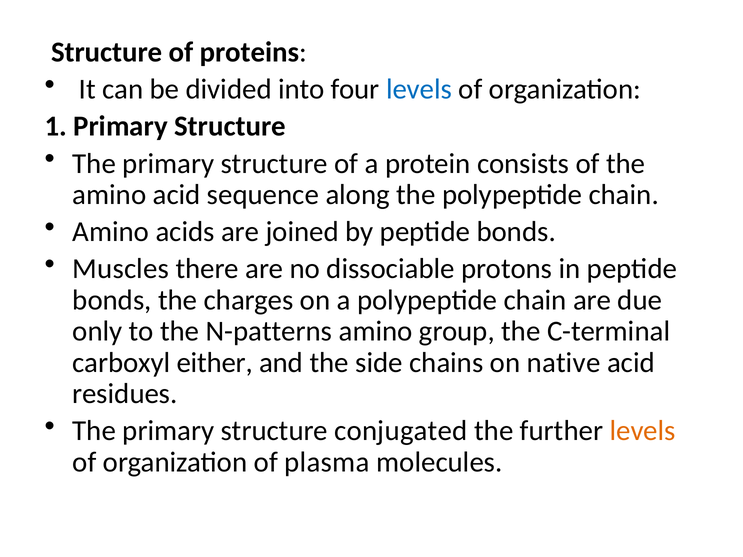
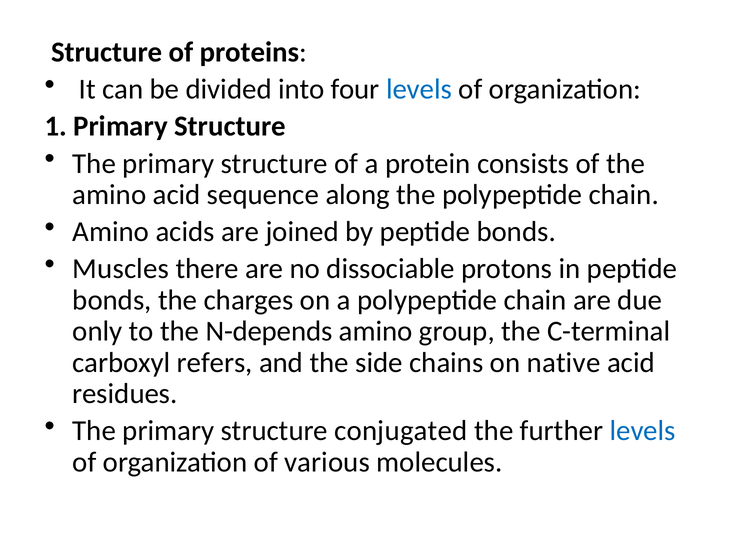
N-patterns: N-patterns -> N-depends (269, 331)
either: either -> refers (215, 363)
levels colour: orange -> blue (643, 431)
plasma: plasma -> various (327, 462)
